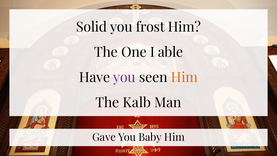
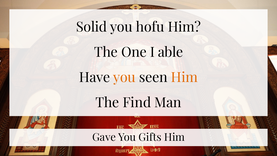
frost: frost -> hofu (150, 27)
you colour: purple -> orange (124, 77)
Kalb: Kalb -> Find (137, 103)
Baby: Baby -> Gifts (150, 137)
